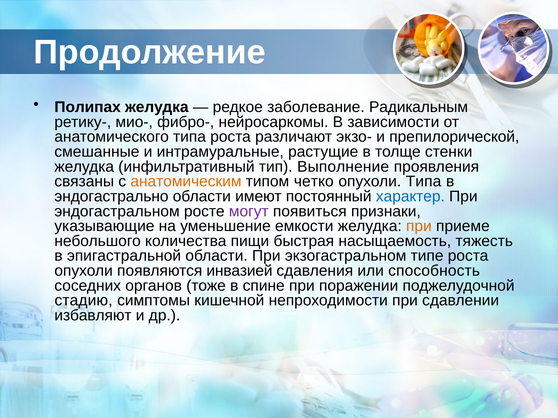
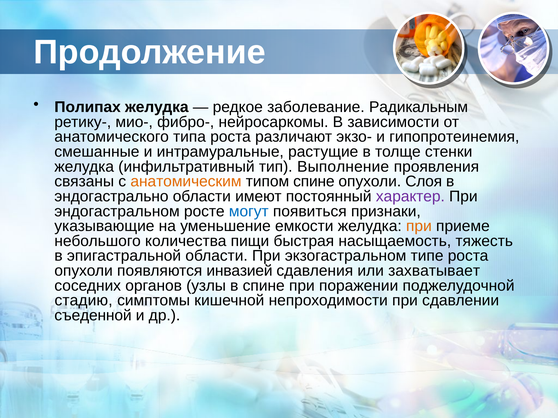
препилорической: препилорической -> гипопротеинемия (454, 137)
типом четко: четко -> спине (314, 182)
опухоли Типа: Типа -> Слоя (424, 182)
характер colour: blue -> purple (410, 197)
могут colour: purple -> blue (249, 211)
способность: способность -> захватывает (434, 271)
тоже: тоже -> узлы (206, 286)
избавляют: избавляют -> съеденной (93, 316)
